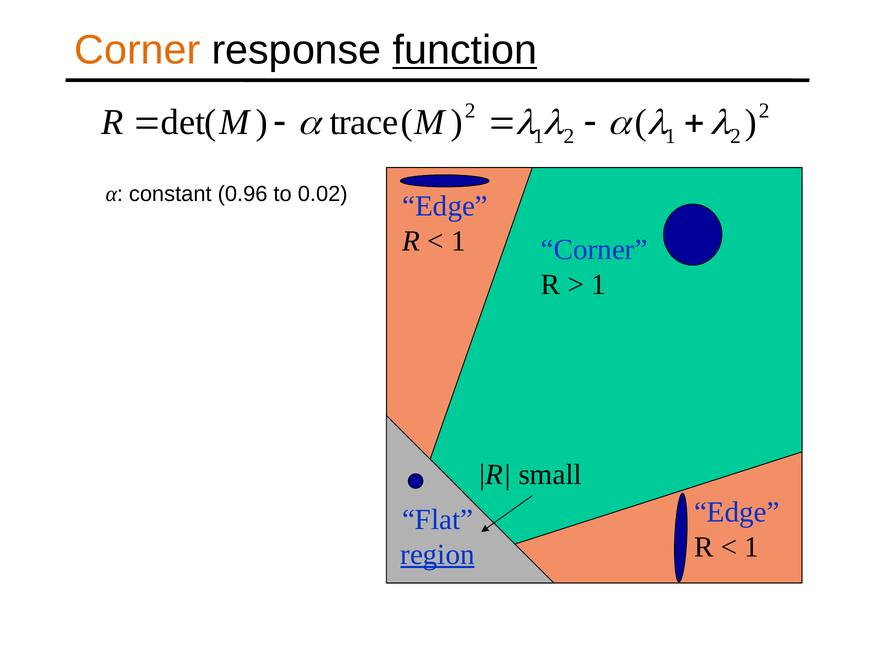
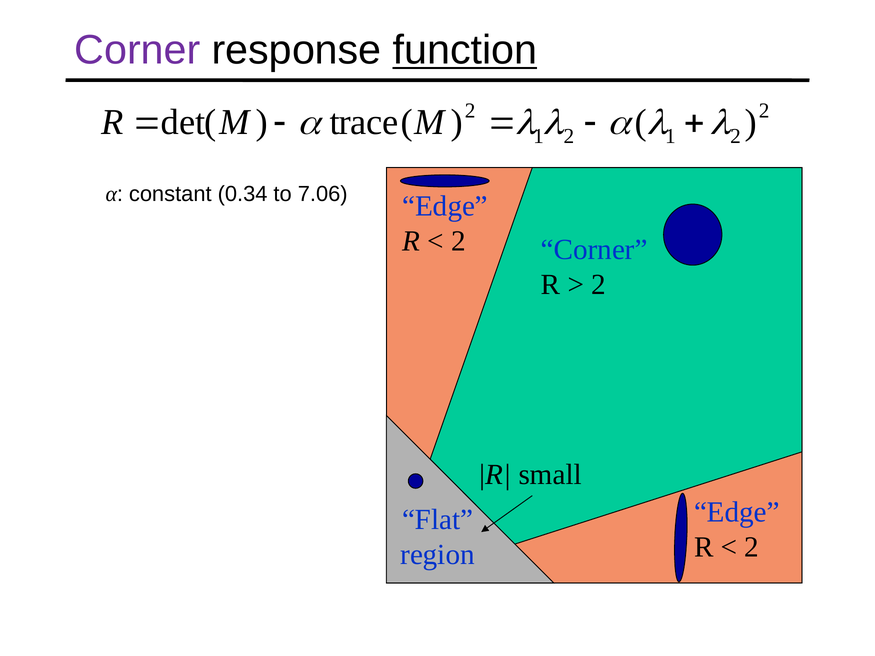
Corner colour: orange -> purple (137, 50)
0.96: 0.96 -> 0.34 (243, 194)
0.02: 0.02 -> 7.06 (323, 194)
1: 1 -> 2 (458, 241)
1: 1 -> 2 (599, 285)
1: 1 -> 2 (752, 547)
region underline: present -> none (438, 555)
